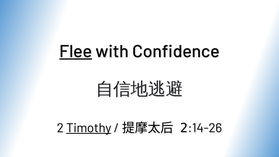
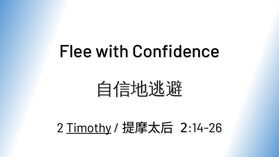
Flee underline: present -> none (76, 51)
